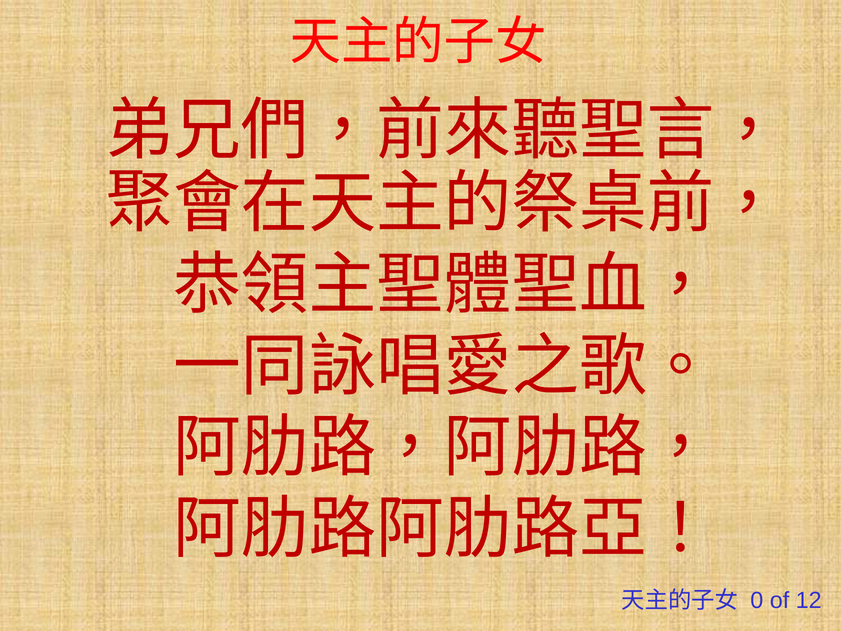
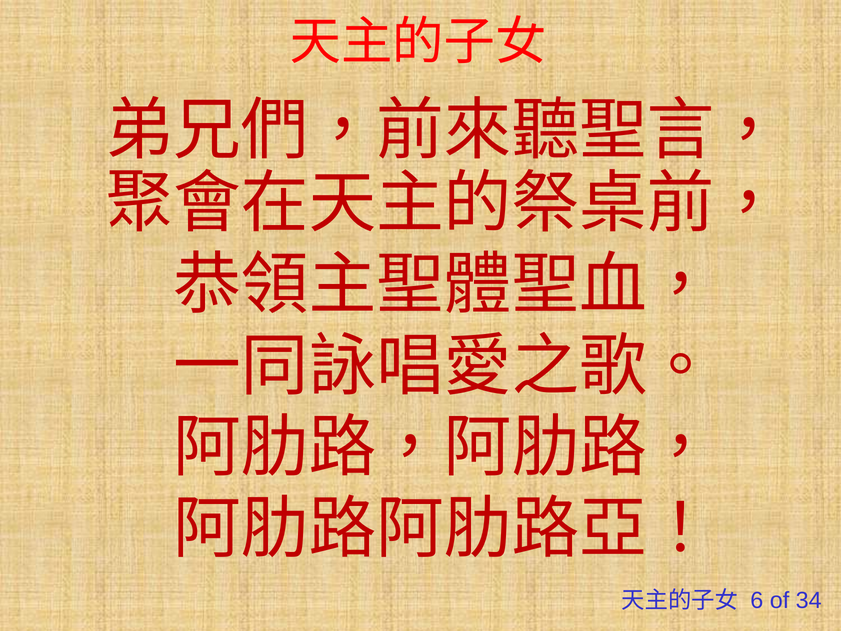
0: 0 -> 6 (757, 600)
12: 12 -> 34 (809, 600)
